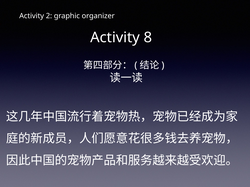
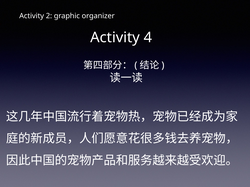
8: 8 -> 4 (148, 38)
